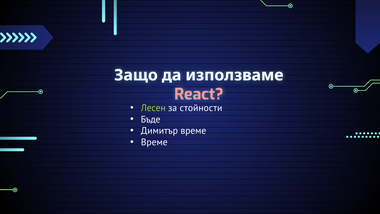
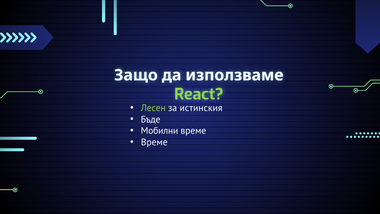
React colour: pink -> light green (199, 94)
стойности: стойности -> истинския (201, 108)
Димитър: Димитър -> Мобилни (160, 131)
